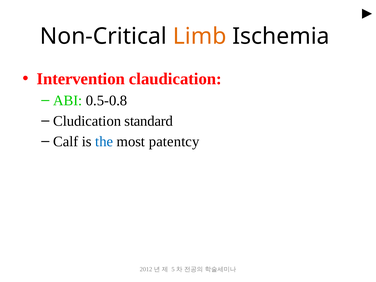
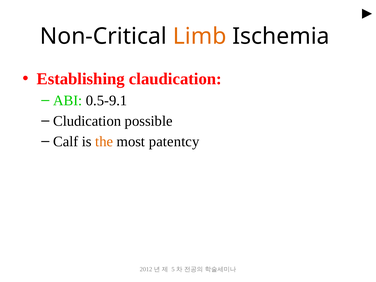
Intervention: Intervention -> Establishing (81, 79)
0.5-0.8: 0.5-0.8 -> 0.5-9.1 (107, 100)
standard: standard -> possible (149, 121)
the colour: blue -> orange (104, 141)
